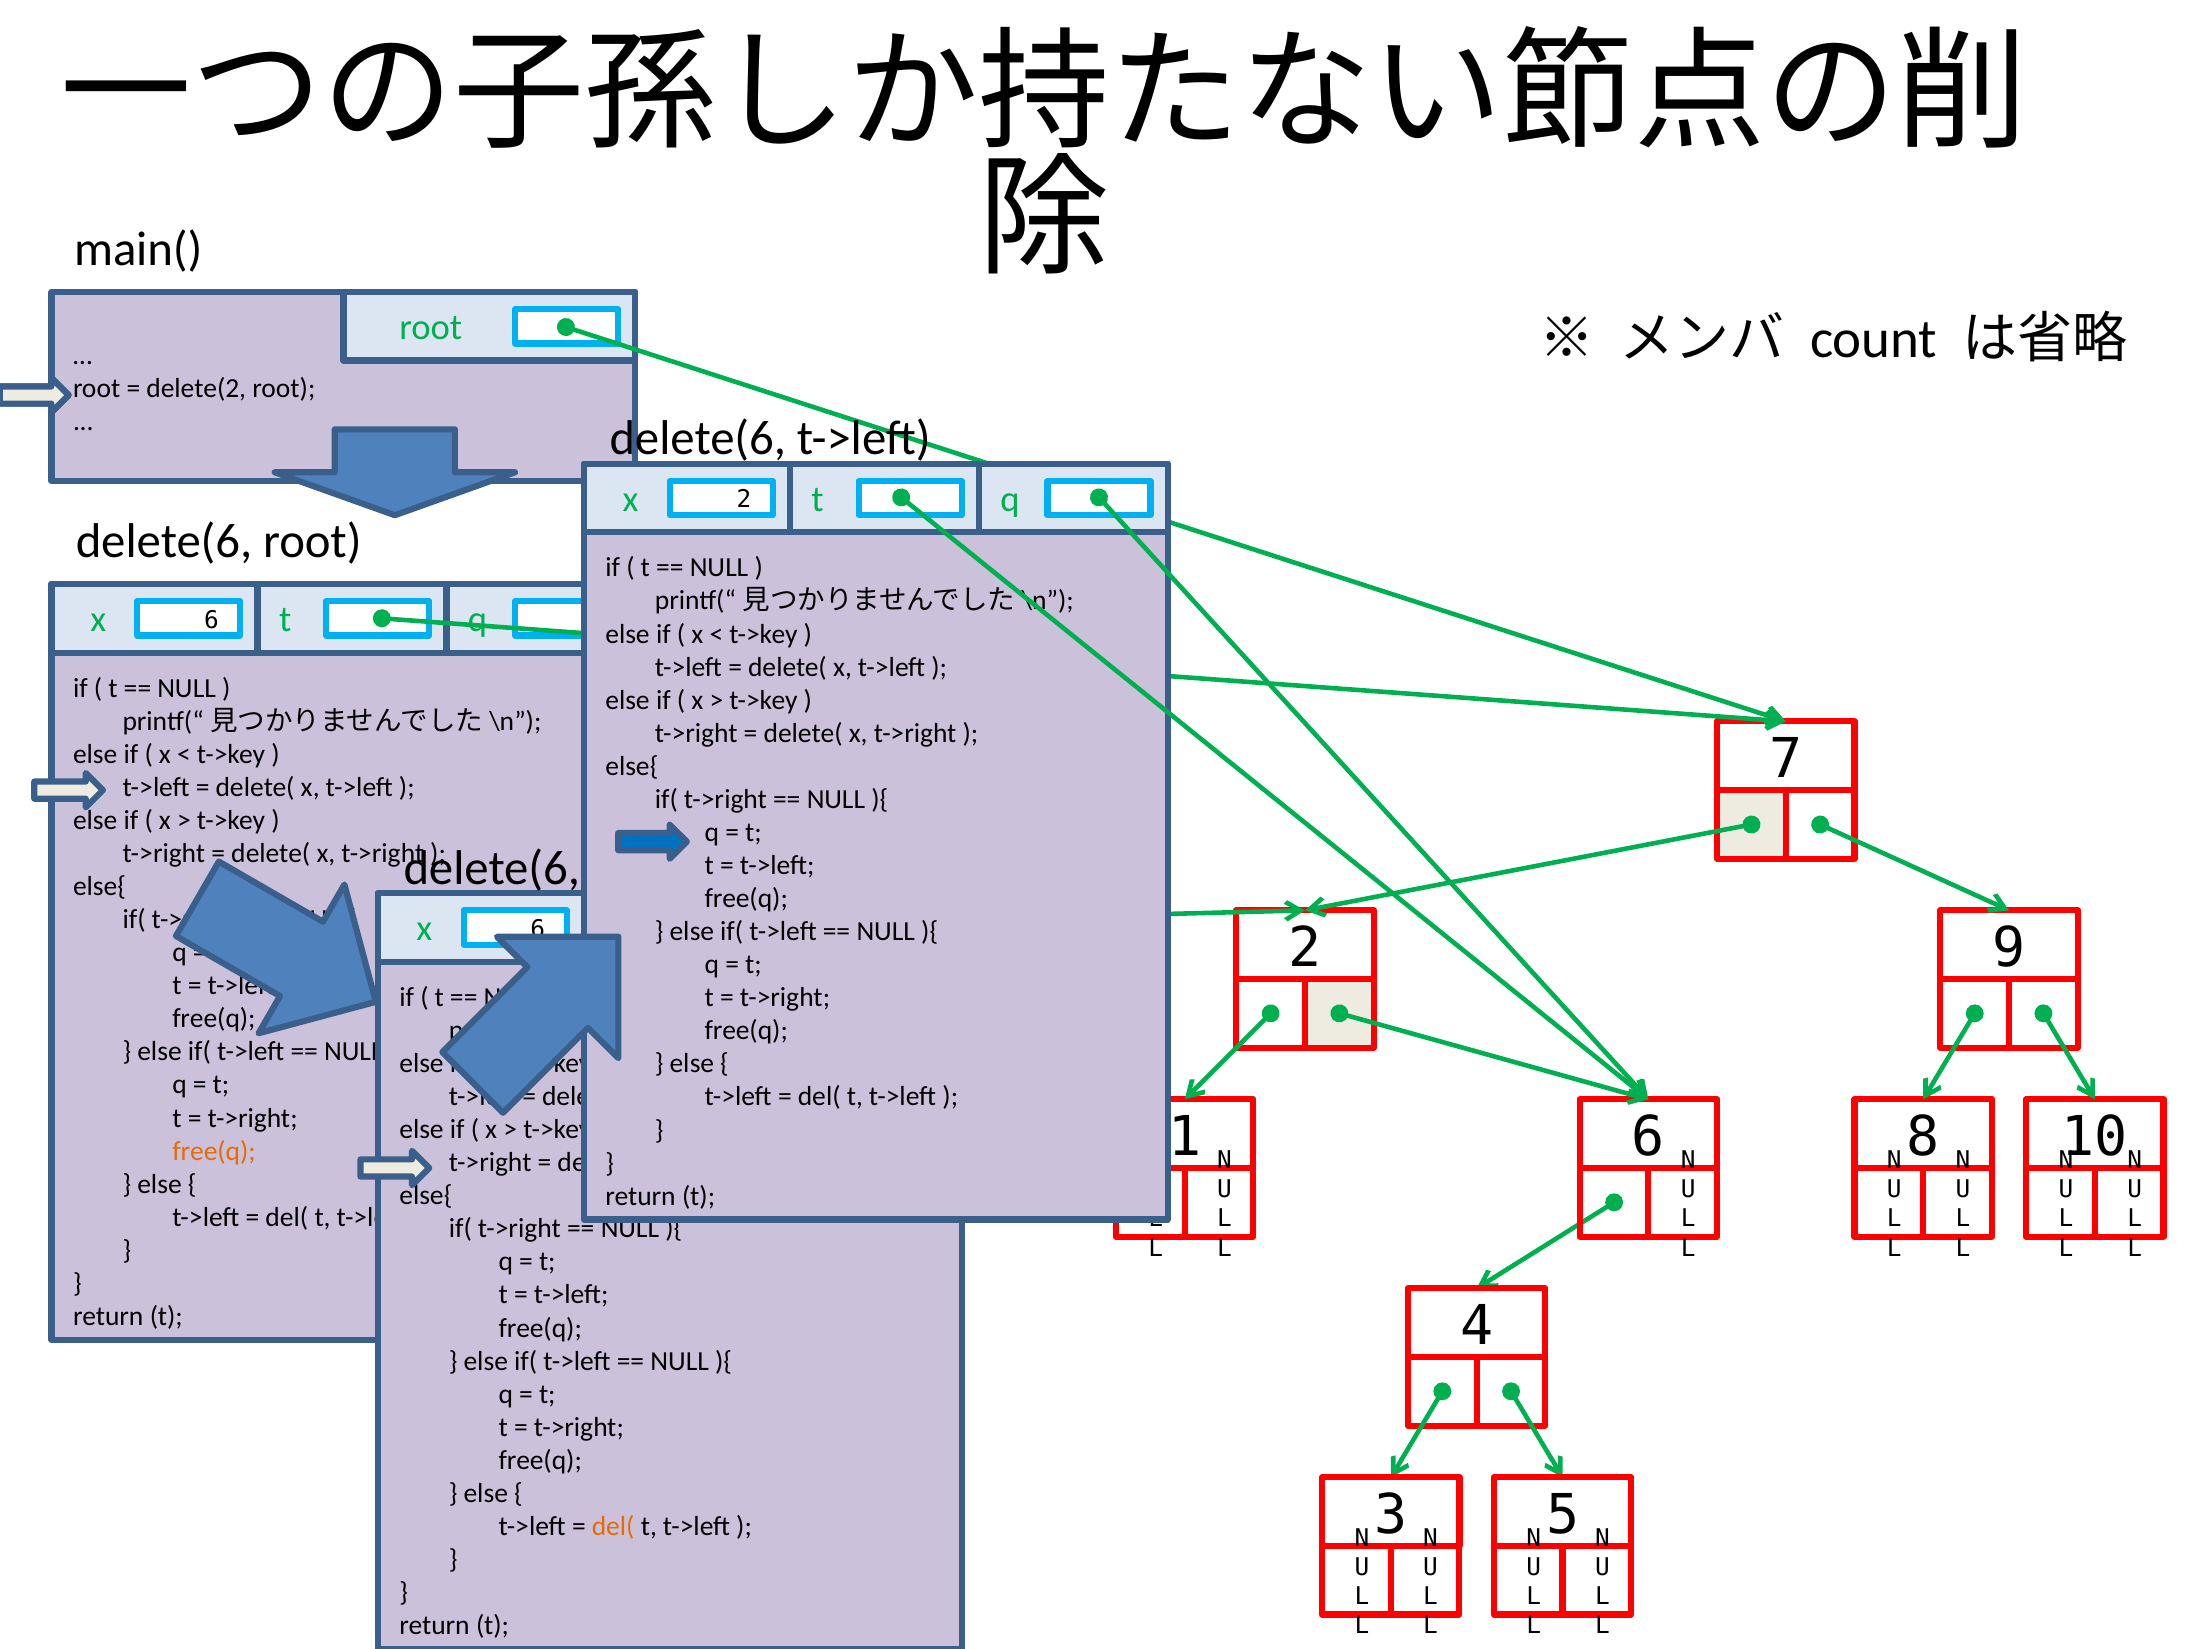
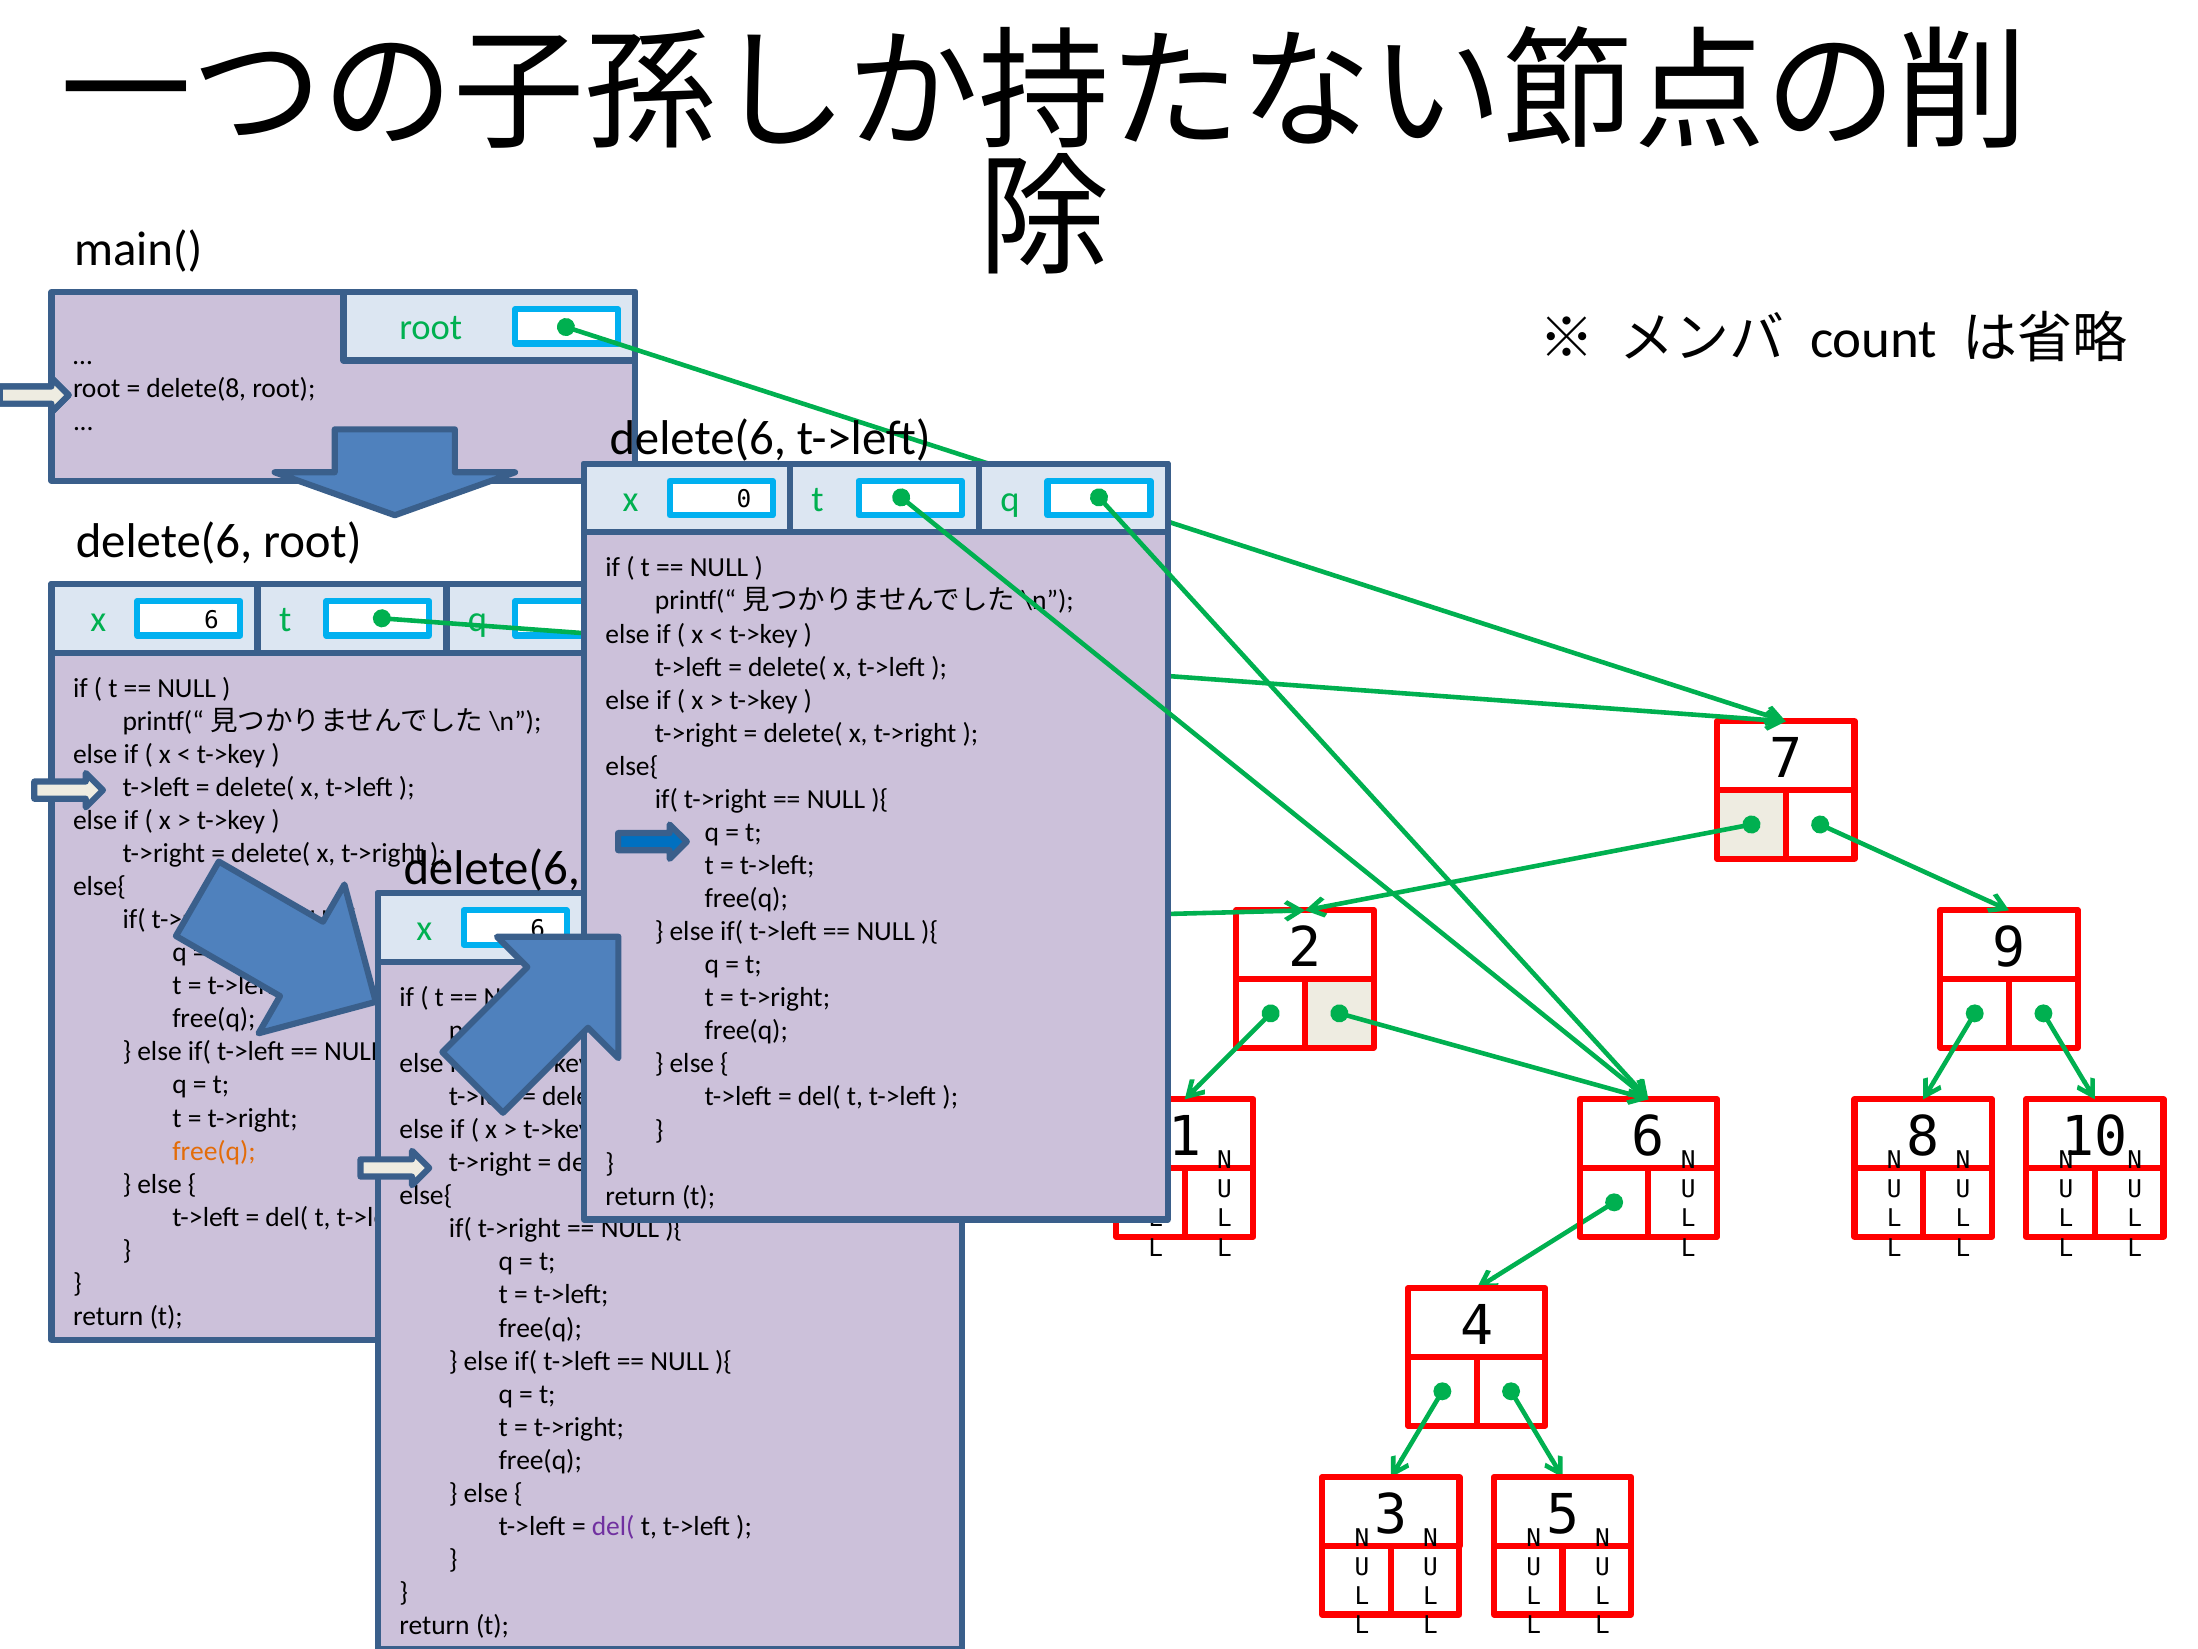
delete(2: delete(2 -> delete(8 (196, 388)
x 2: 2 -> 0 (744, 500)
del( colour: orange -> purple (613, 1526)
